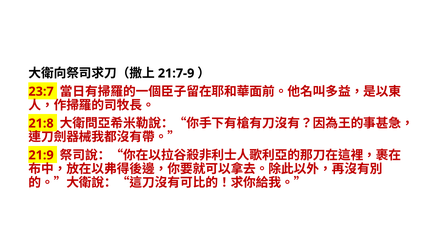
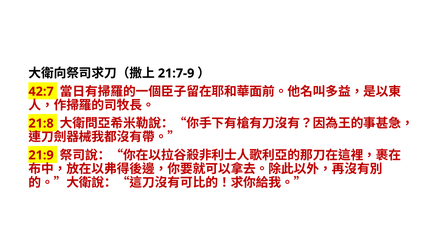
23:7: 23:7 -> 42:7 (41, 92)
